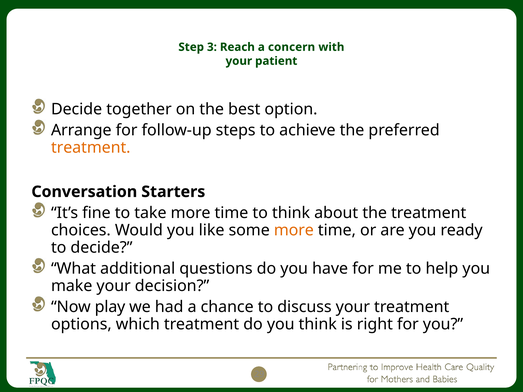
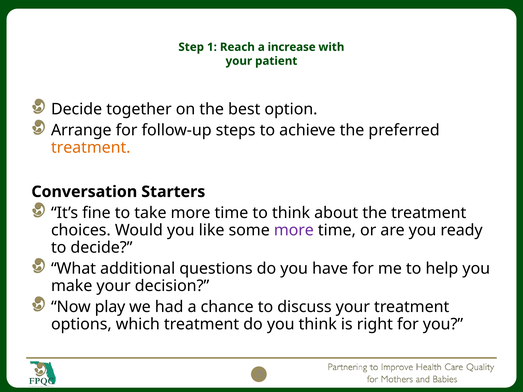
3: 3 -> 1 (212, 47)
concern: concern -> increase (292, 47)
more colour: orange -> purple (294, 230)
